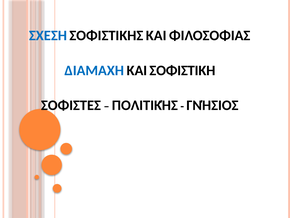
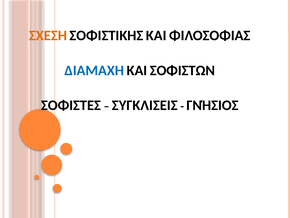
ΣΧΕΣΗ colour: blue -> orange (48, 35)
ΣΟΦΙΣΤΙΚΗ: ΣΟΦΙΣΤΙΚΗ -> ΣΟΦΙΣΤΩΝ (182, 70)
ΠΟΛΙΤΙΚΉΣ: ΠΟΛΙΤΙΚΉΣ -> ΣΥΓΚΛΙΣΕΙΣ (145, 105)
